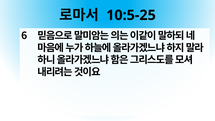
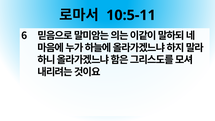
10:5-25: 10:5-25 -> 10:5-11 (131, 15)
